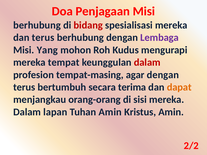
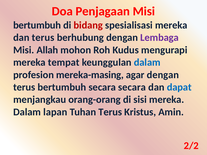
berhubung: berhubung -> bertumbuh (37, 25)
Yang: Yang -> Allah (47, 50)
dalam colour: red -> blue (147, 62)
tempat-masing: tempat-masing -> mereka-masing (90, 75)
secara terima: terima -> secara (132, 87)
dapat colour: orange -> blue (179, 87)
Tuhan Amin: Amin -> Terus (110, 112)
